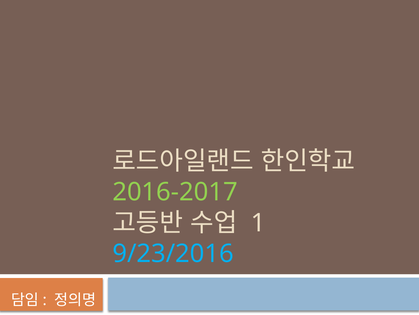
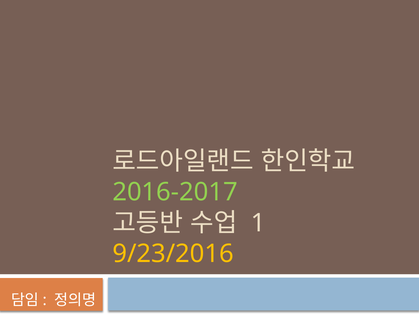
9/23/2016 colour: light blue -> yellow (173, 253)
